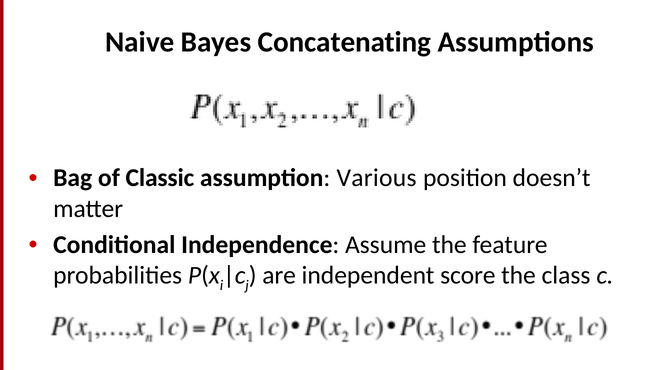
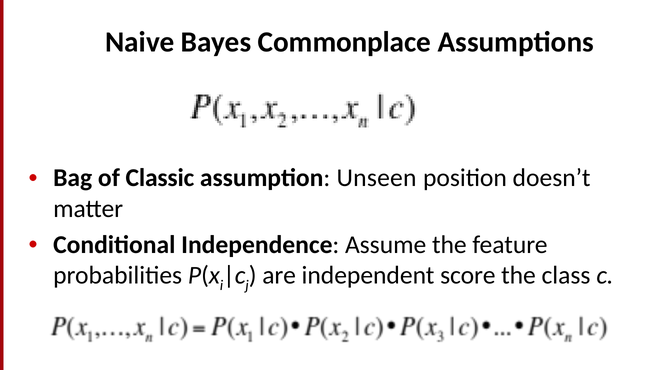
Concatenating: Concatenating -> Commonplace (345, 42)
Various: Various -> Unseen (377, 178)
